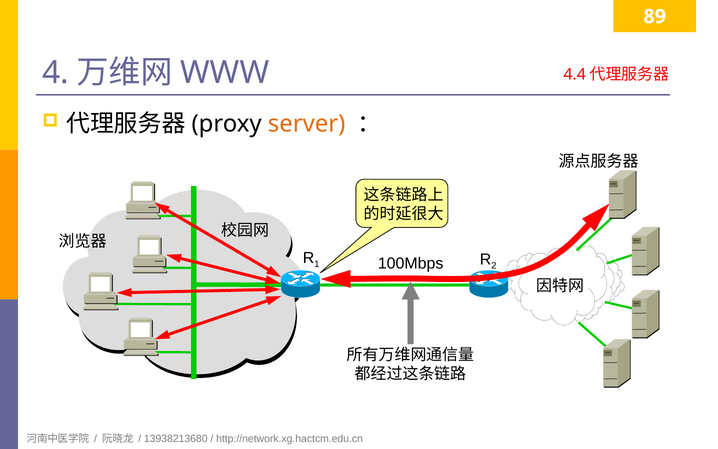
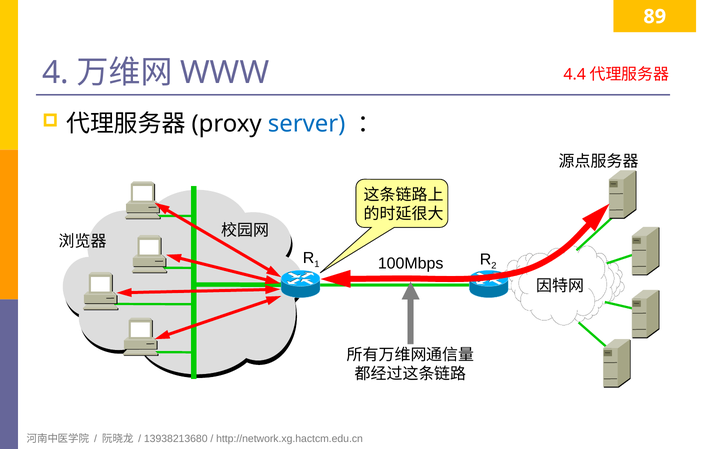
server colour: orange -> blue (307, 124)
